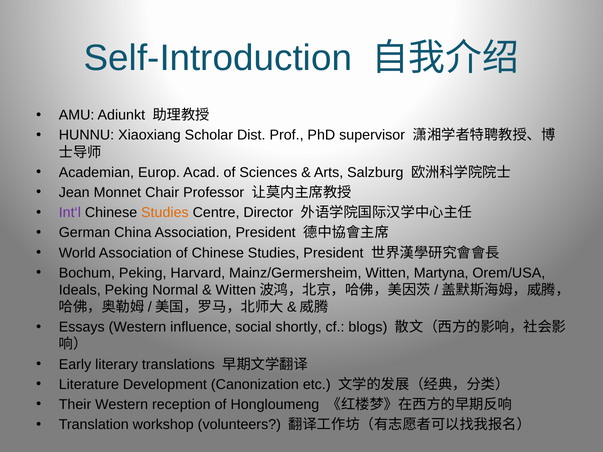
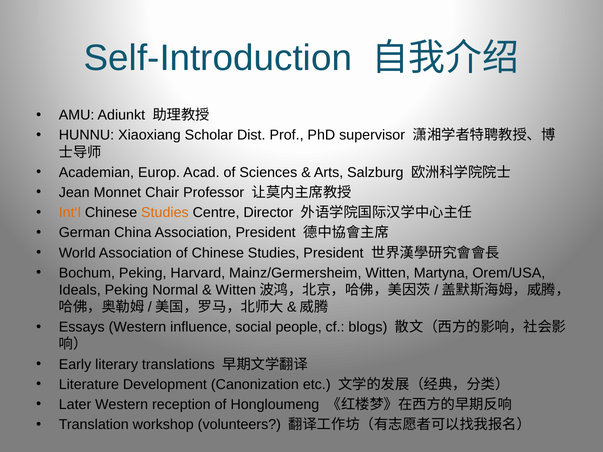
Int‘l colour: purple -> orange (70, 213)
shortly: shortly -> people (299, 327)
Their: Their -> Later (75, 405)
